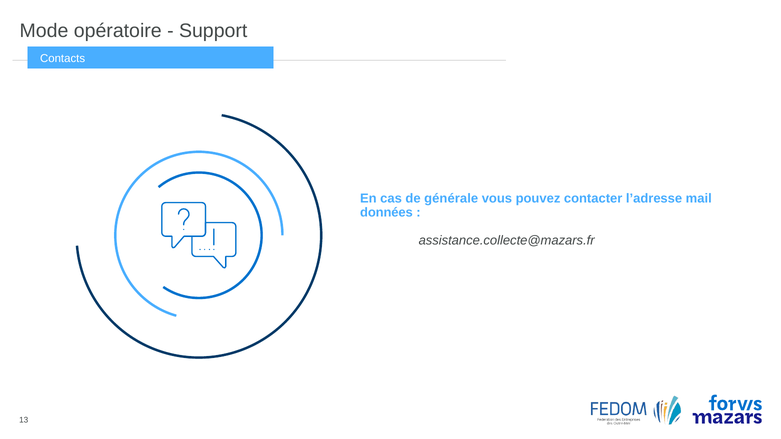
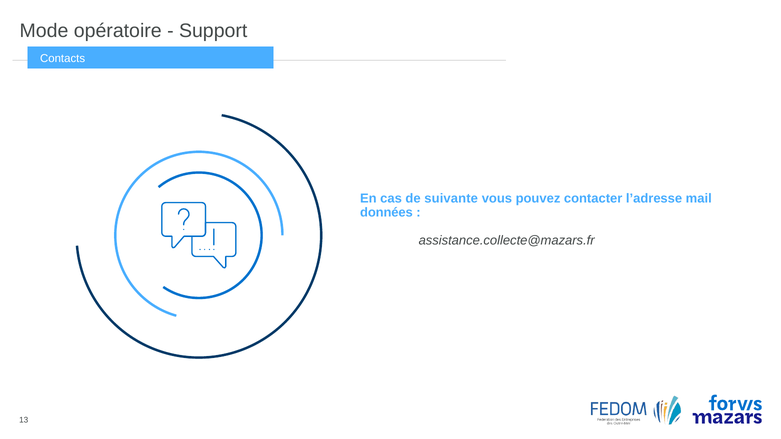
générale: générale -> suivante (451, 198)
